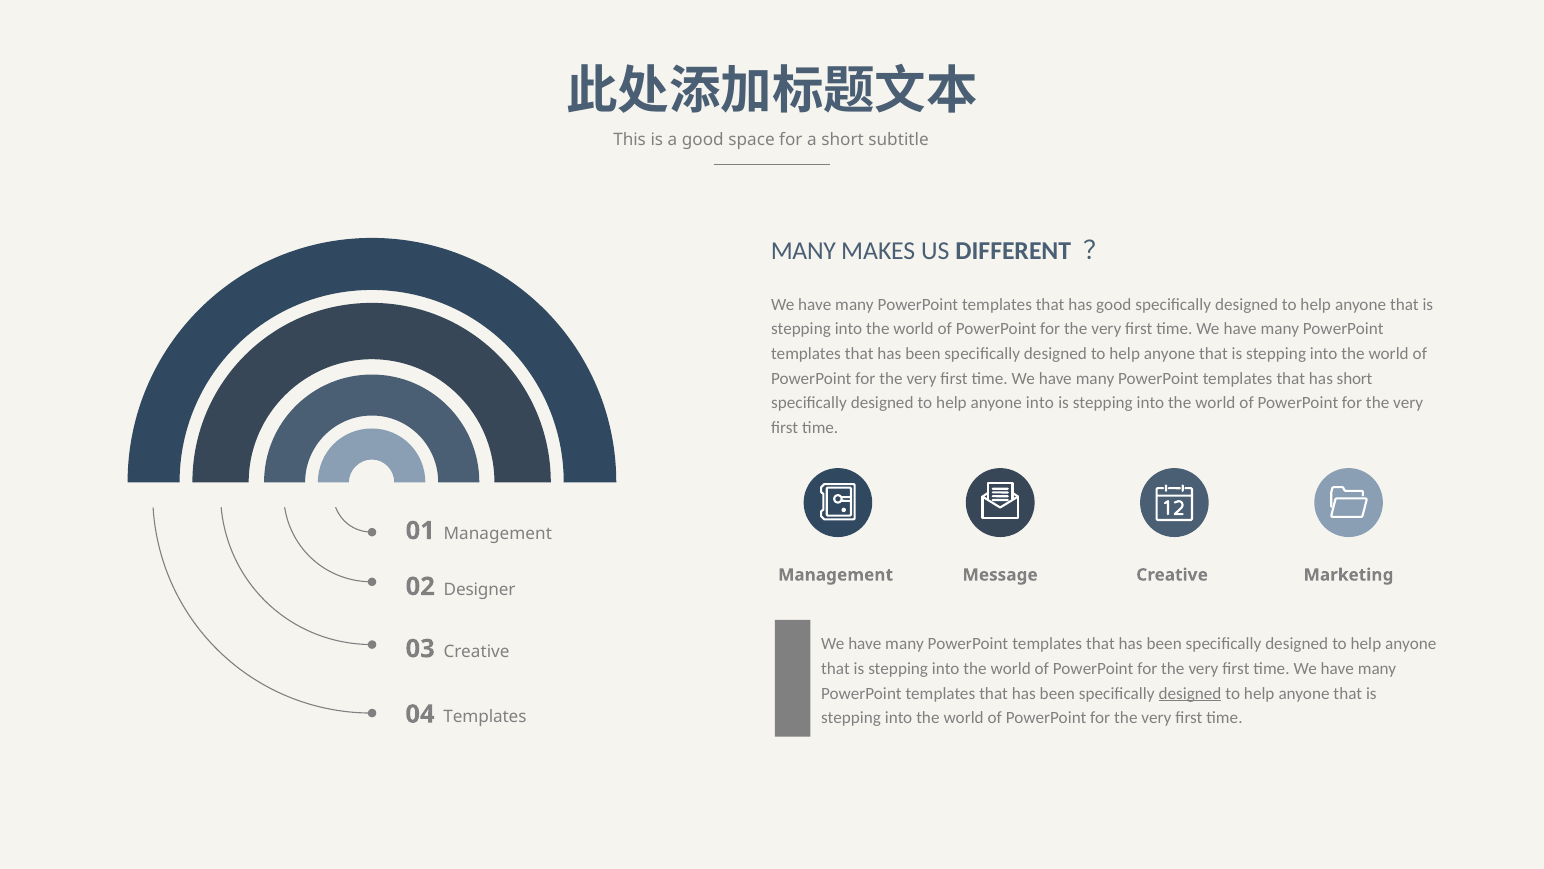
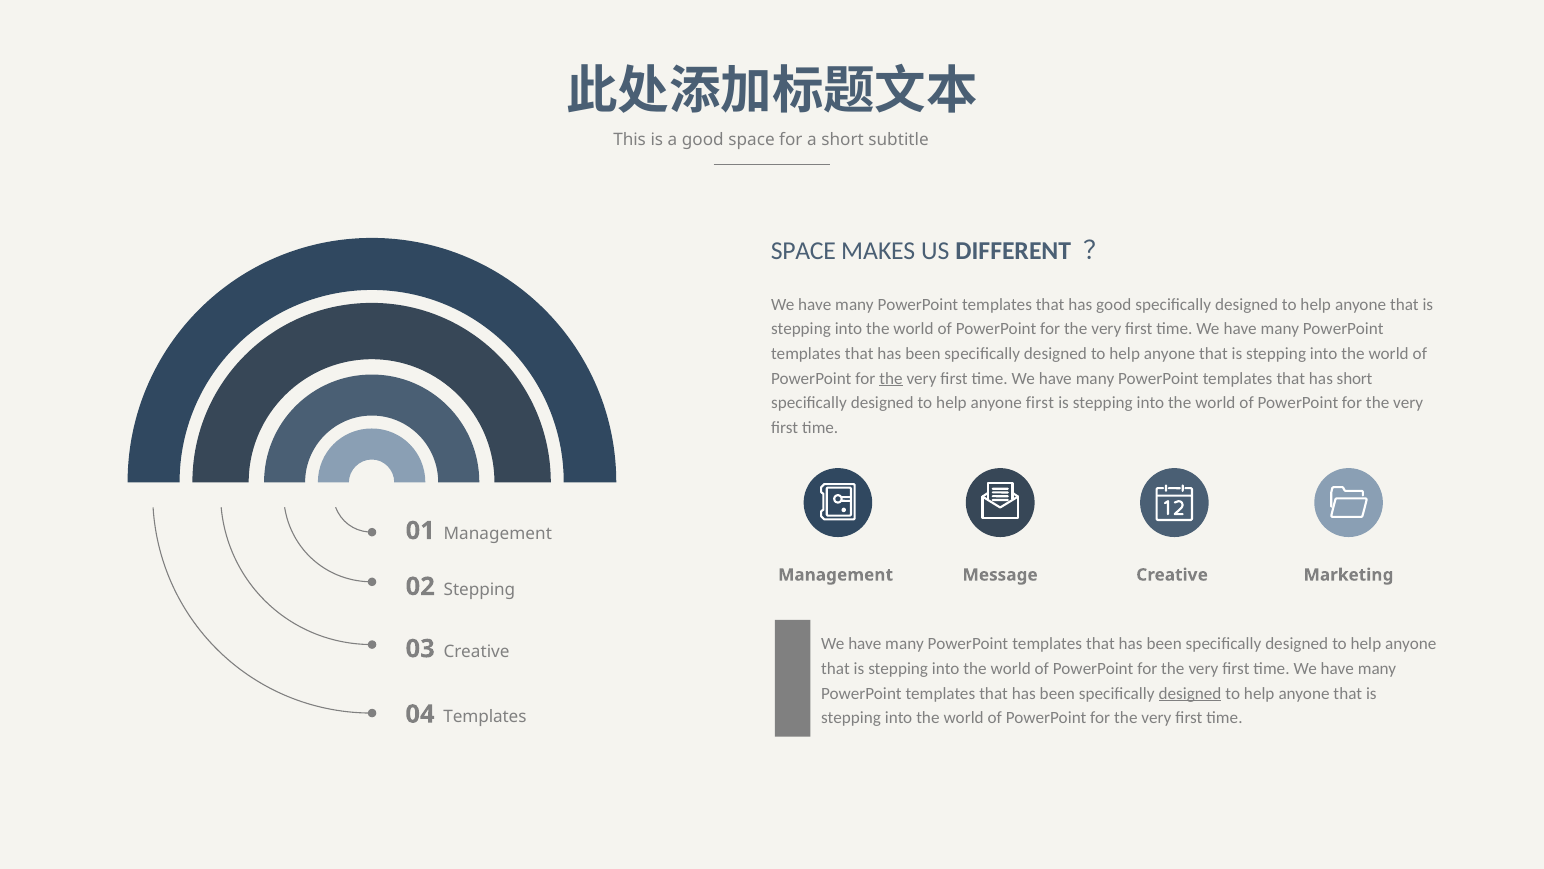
MANY: MANY -> SPACE (803, 251)
the underline: none -> present (891, 378)
anyone into: into -> first (1040, 403)
02 Designer: Designer -> Stepping (479, 589)
